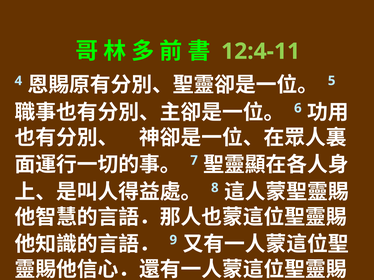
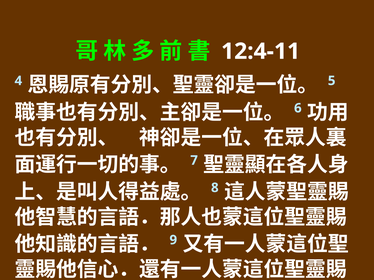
12:4-11 colour: light green -> white (261, 51)
